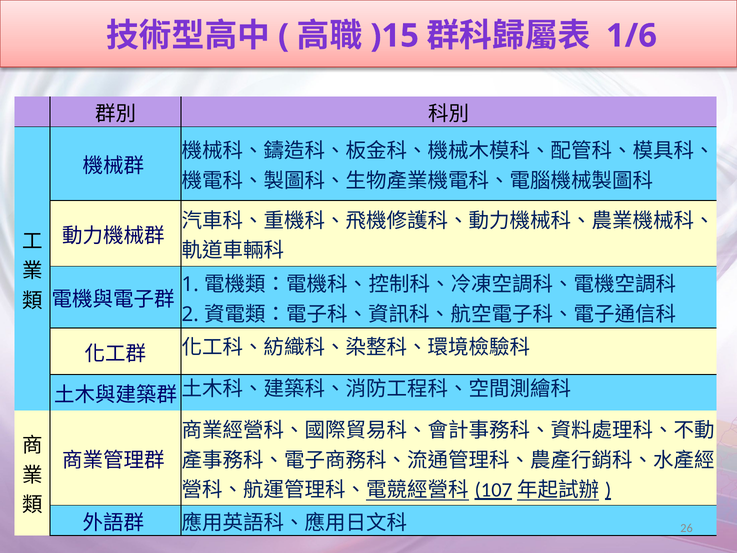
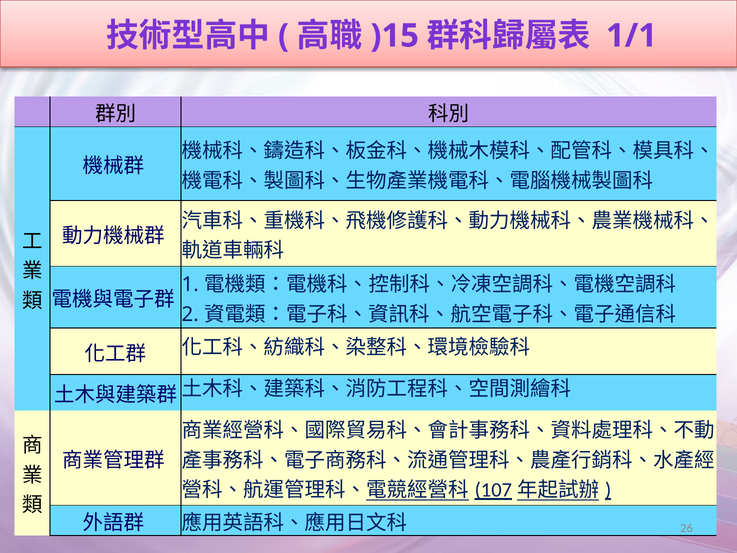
1/6: 1/6 -> 1/1 (631, 36)
